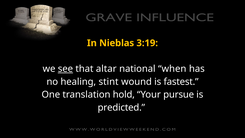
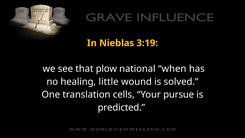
see underline: present -> none (65, 69)
altar: altar -> plow (106, 69)
stint: stint -> little (109, 82)
fastest: fastest -> solved (181, 82)
hold: hold -> cells (124, 95)
